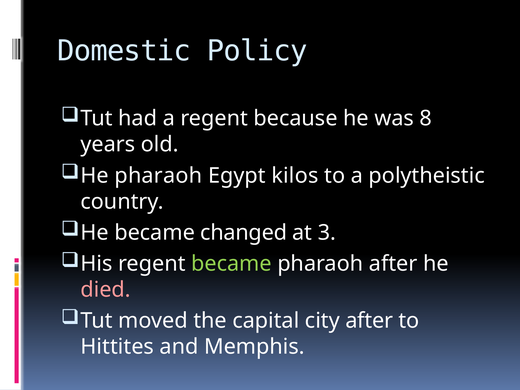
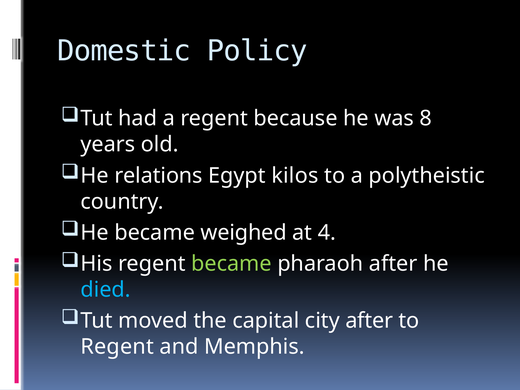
He pharaoh: pharaoh -> relations (159, 176)
changed: changed -> weighed (244, 233)
3: 3 -> 4 (327, 233)
died colour: pink -> light blue (106, 290)
Hittites: Hittites -> Regent (117, 347)
